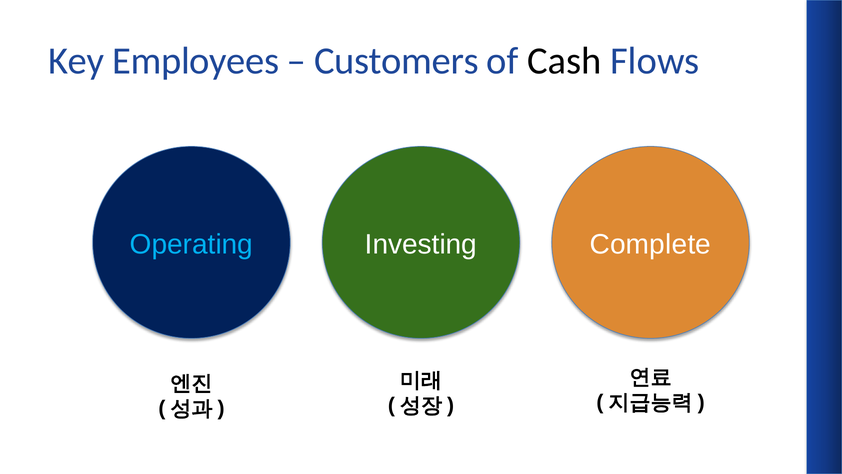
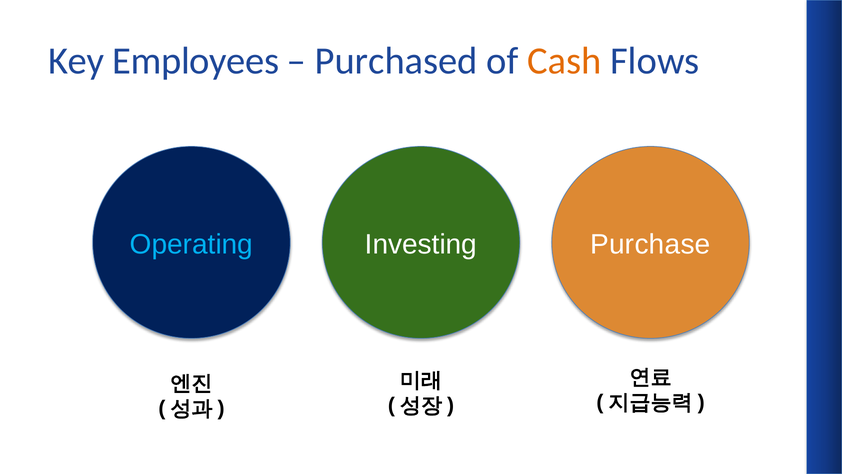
Customers: Customers -> Purchased (396, 61)
Cash colour: black -> orange (564, 61)
Complete: Complete -> Purchase (650, 244)
